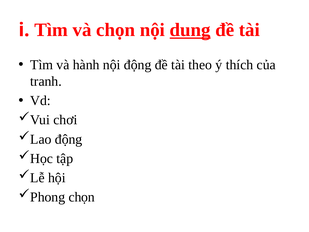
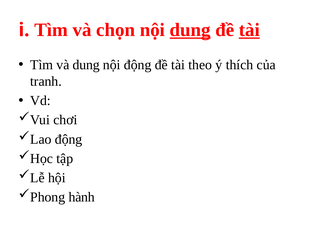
tài underline: none -> present (249, 30)
và hành: hành -> dung (86, 65)
Phong chọn: chọn -> hành (82, 197)
